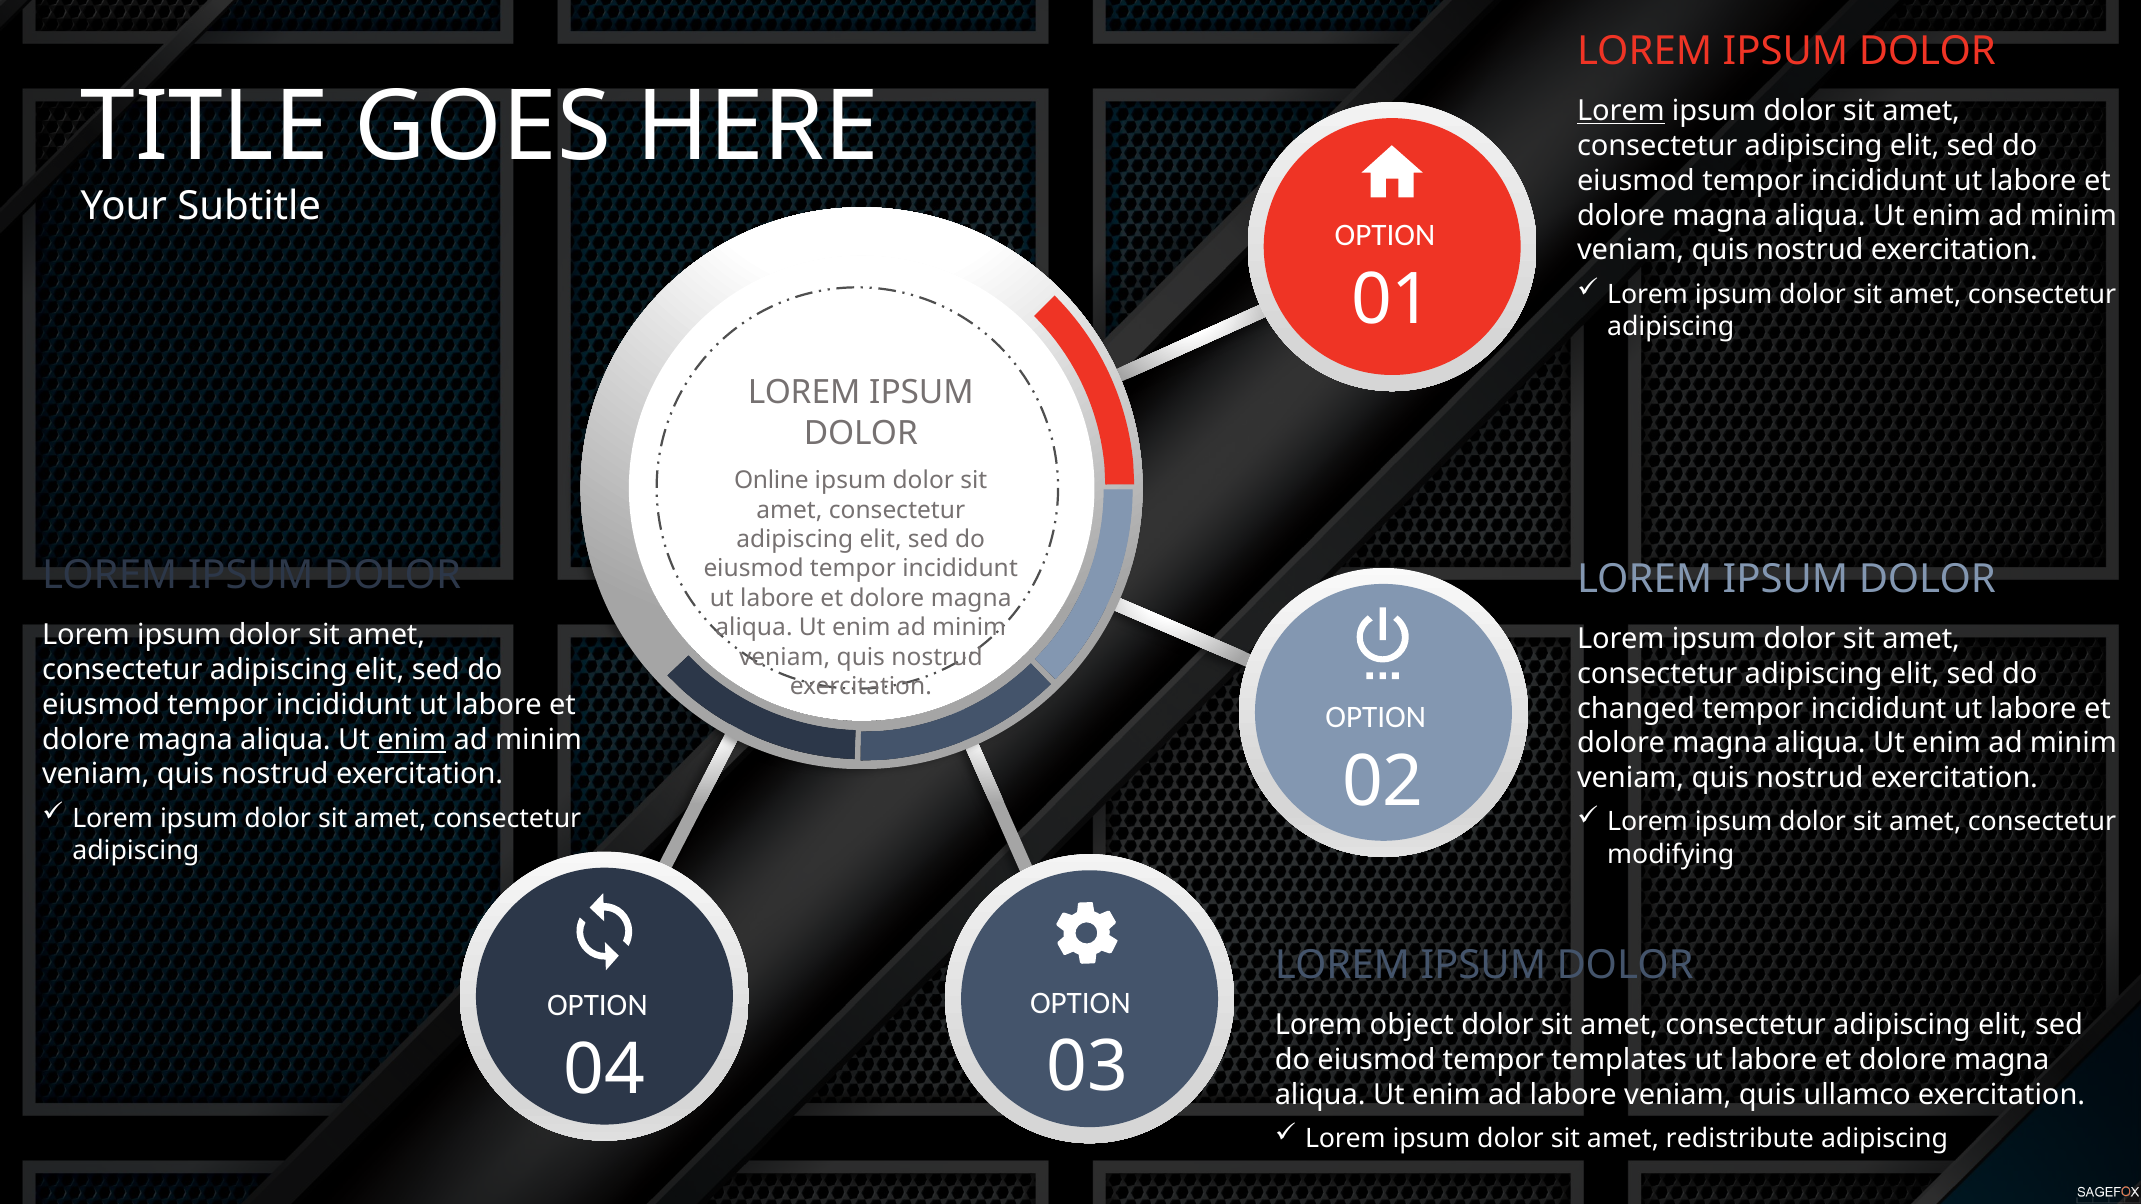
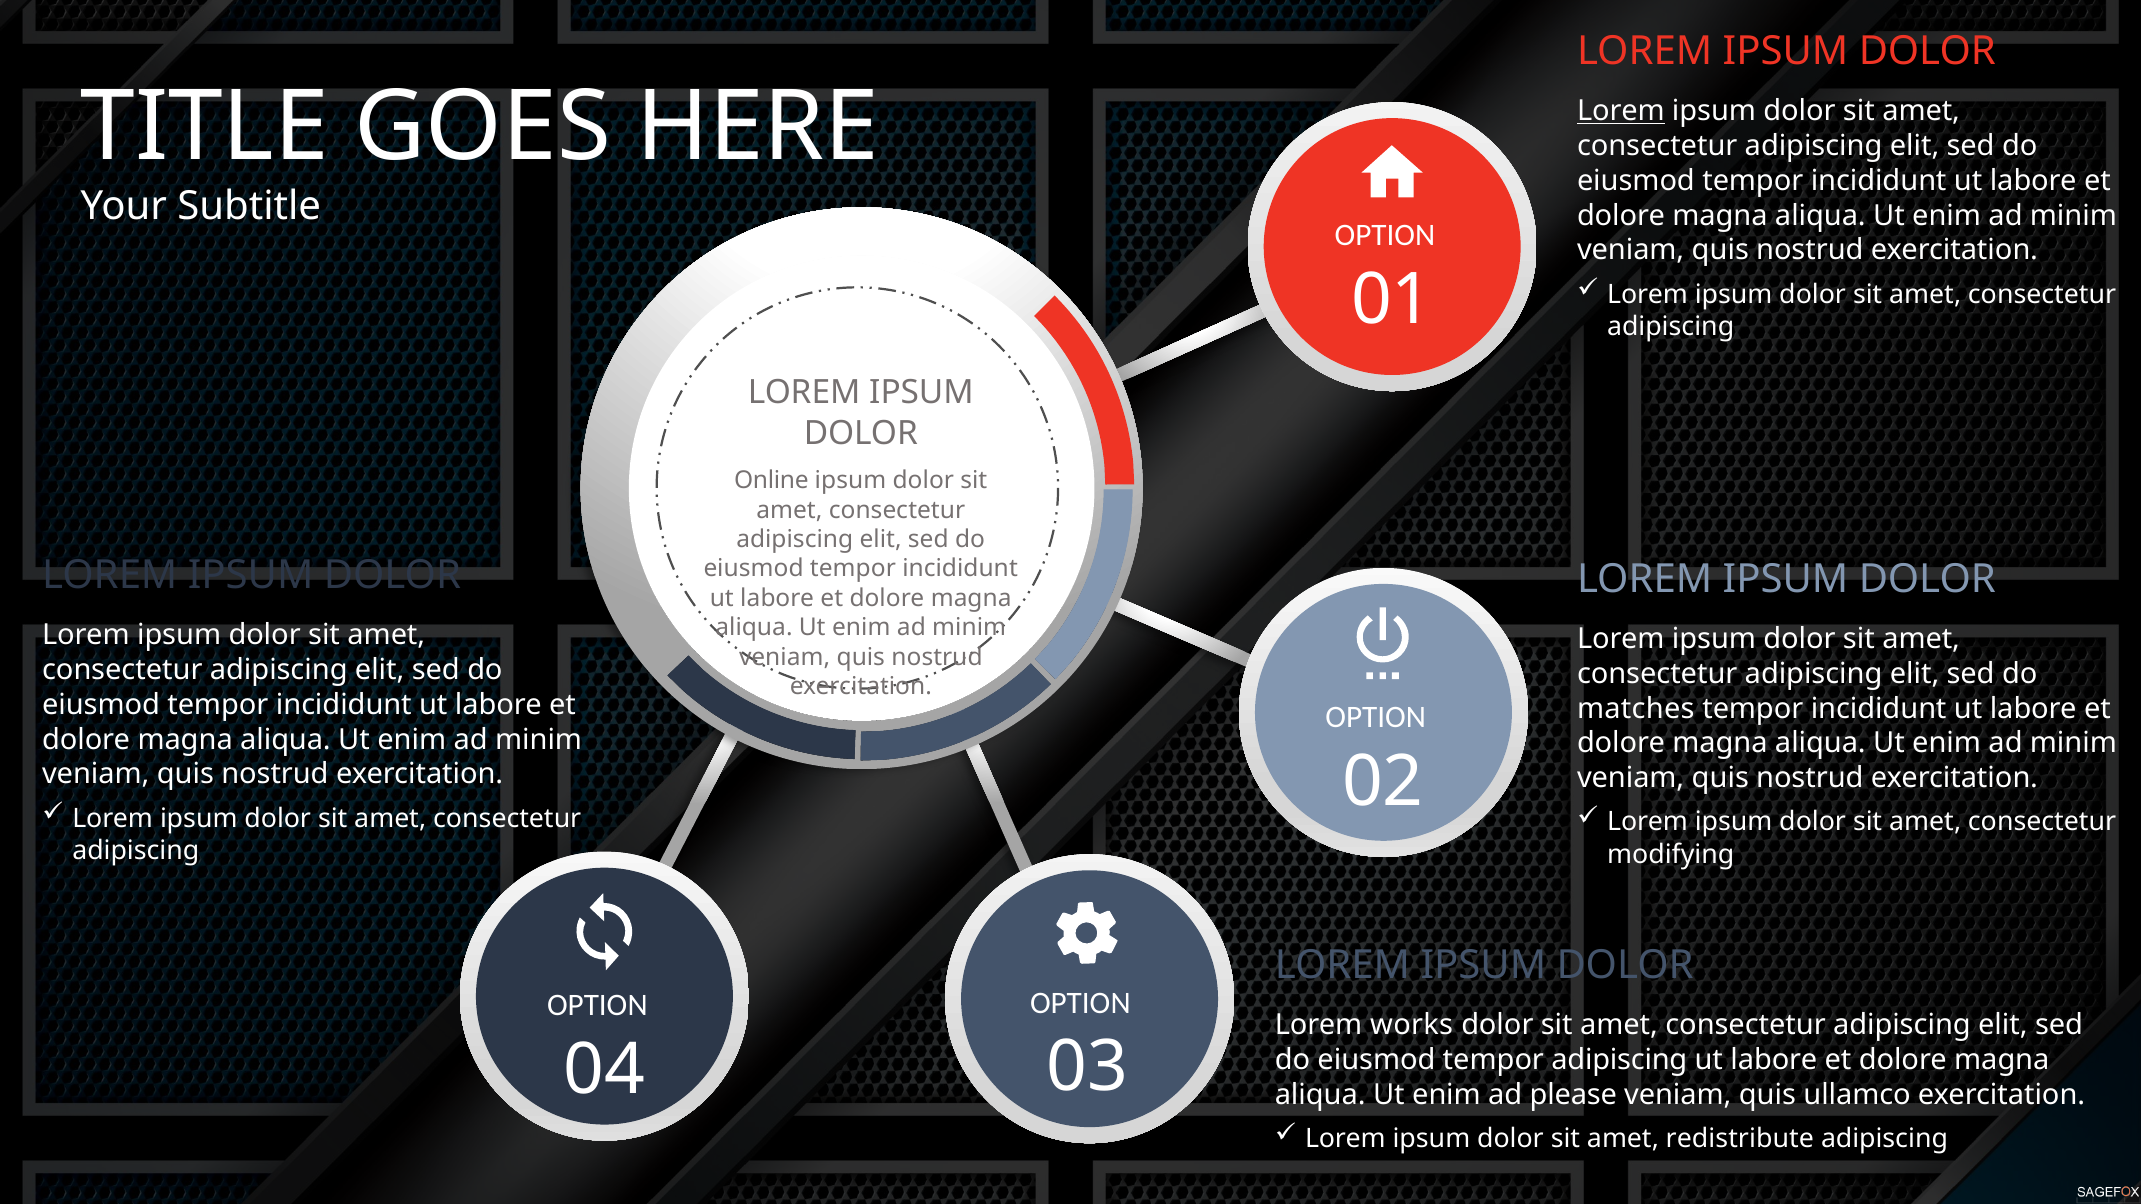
changed: changed -> matches (1636, 709)
enim underline: present -> none (412, 740)
object: object -> works (1412, 1025)
tempor templates: templates -> adipiscing (1619, 1060)
ad labore: labore -> please (1573, 1095)
